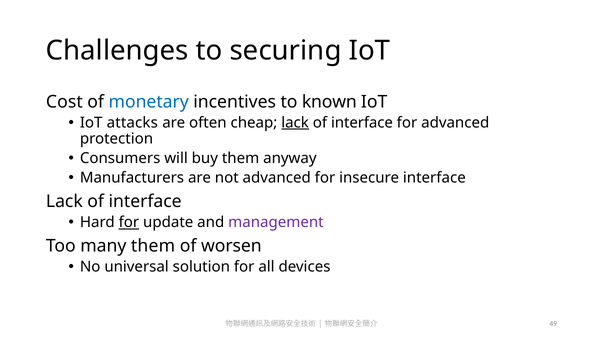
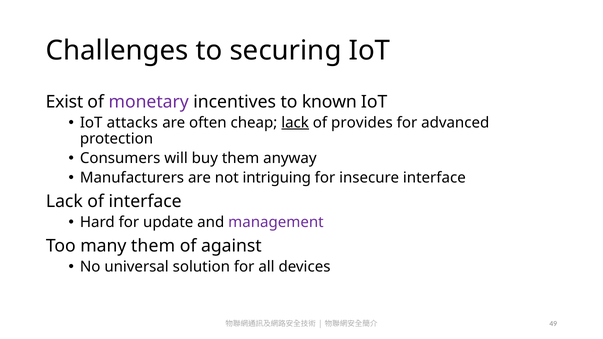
Cost: Cost -> Exist (64, 102)
monetary colour: blue -> purple (149, 102)
interface: interface -> provides (362, 123)
not advanced: advanced -> intriguing (277, 178)
for underline: present -> none (129, 222)
worsen: worsen -> against (231, 246)
